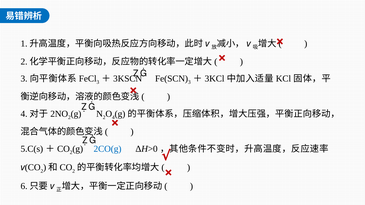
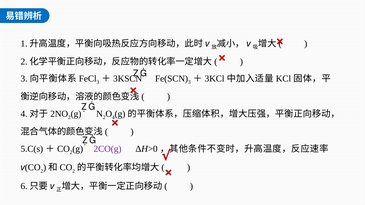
2CO(g colour: blue -> purple (108, 149)
